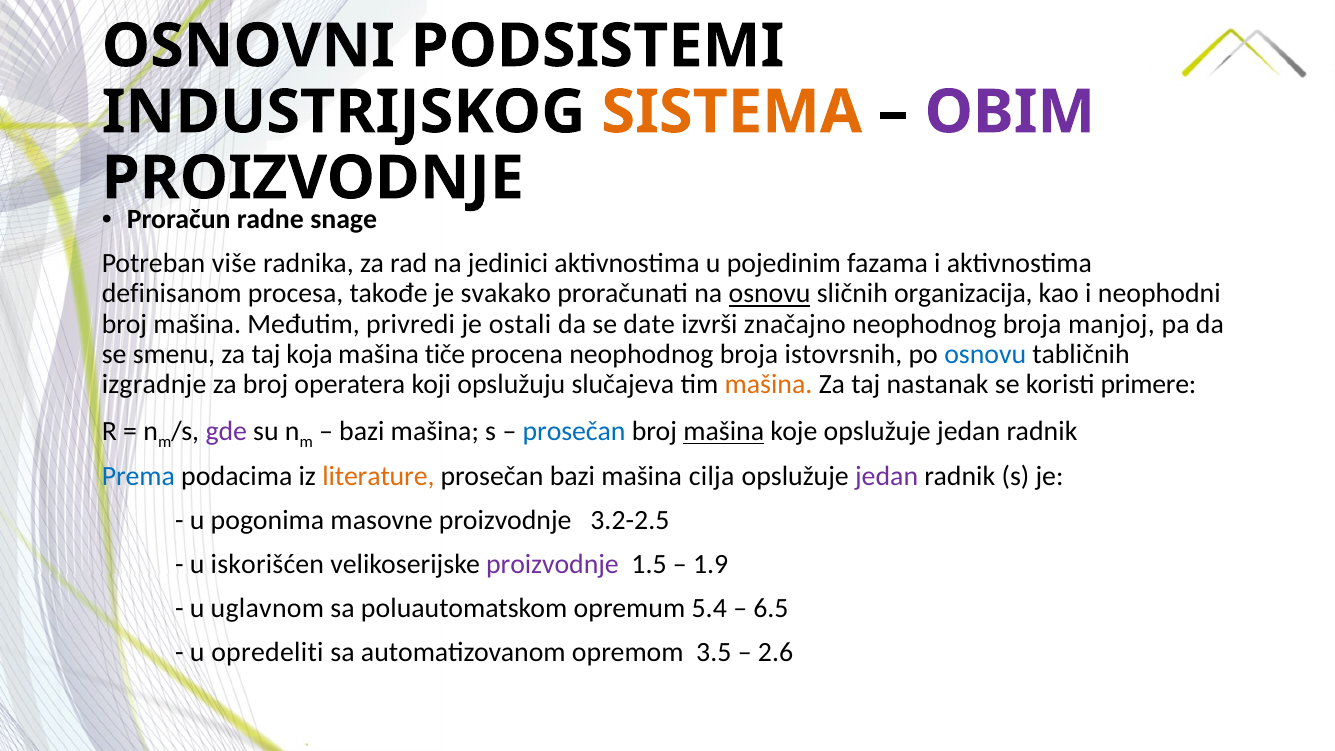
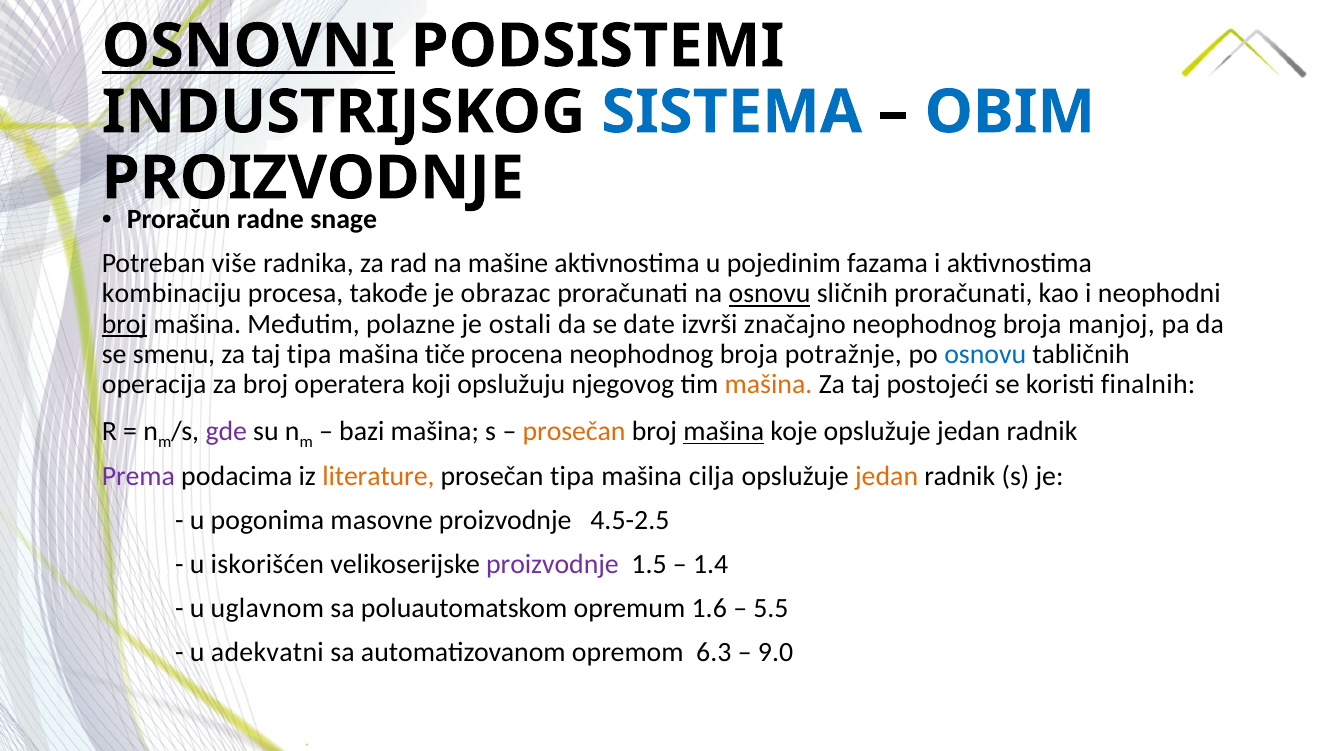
OSNOVNI underline: none -> present (248, 46)
SISTEMA colour: orange -> blue (732, 112)
OBIM colour: purple -> blue (1010, 112)
jedinici: jedinici -> mašine (508, 264)
definisanom: definisanom -> kombinaciju (172, 294)
svakako: svakako -> obrazac (506, 294)
sličnih organizacija: organizacija -> proračunati (963, 294)
broj underline: none -> present (124, 324)
privredi: privredi -> polazne (411, 324)
taj koja: koja -> tipa (309, 354)
istovrsnih: istovrsnih -> potražnje (843, 354)
izgradnje: izgradnje -> operacija (154, 384)
slučajeva: slučajeva -> njegovog (623, 384)
nastanak: nastanak -> postojeći (938, 384)
primere: primere -> finalnih (1148, 384)
prosečan colour: blue -> orange (574, 431)
Prema colour: blue -> purple (138, 476)
prosečan bazi: bazi -> tipa (572, 476)
jedan colour: purple -> orange (887, 476)
3.2-2.5: 3.2-2.5 -> 4.5-2.5 (630, 520)
1.9: 1.9 -> 1.4 (711, 564)
5.4: 5.4 -> 1.6 (709, 608)
6.5: 6.5 -> 5.5 (771, 608)
opredeliti: opredeliti -> adekvatni (267, 652)
3.5: 3.5 -> 6.3 (714, 652)
2.6: 2.6 -> 9.0 (776, 652)
